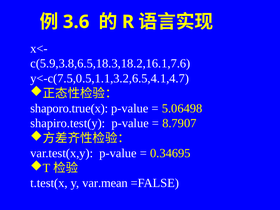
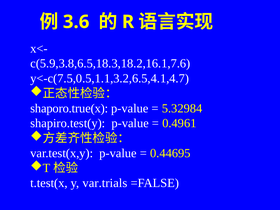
5.06498: 5.06498 -> 5.32984 (182, 108)
8.7907: 8.7907 -> 0.4961 (179, 123)
0.34695: 0.34695 -> 0.44695 (170, 153)
var.mean: var.mean -> var.trials (105, 183)
